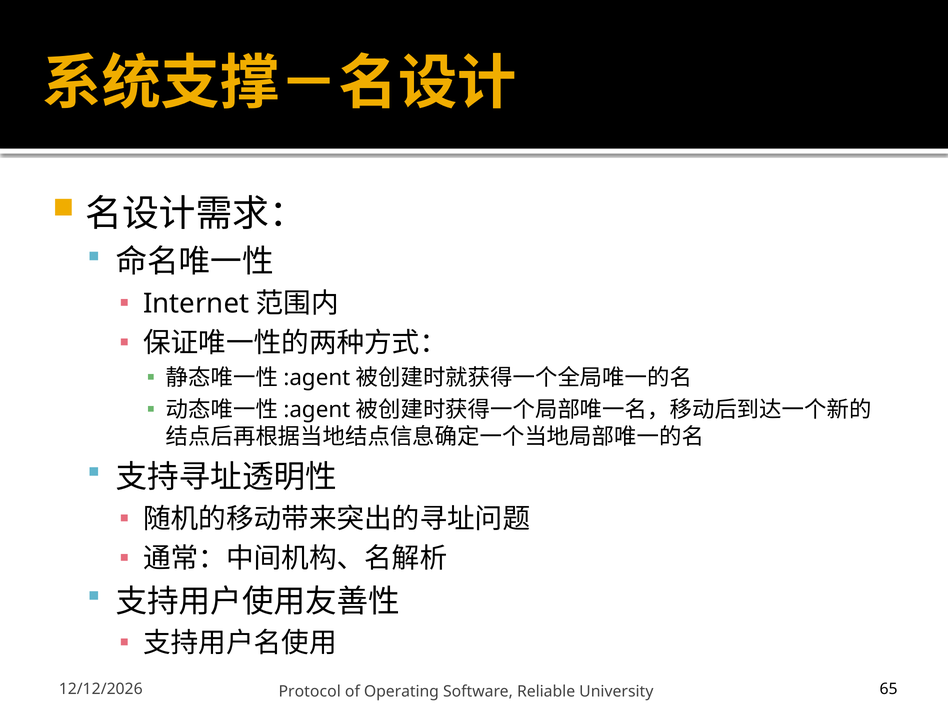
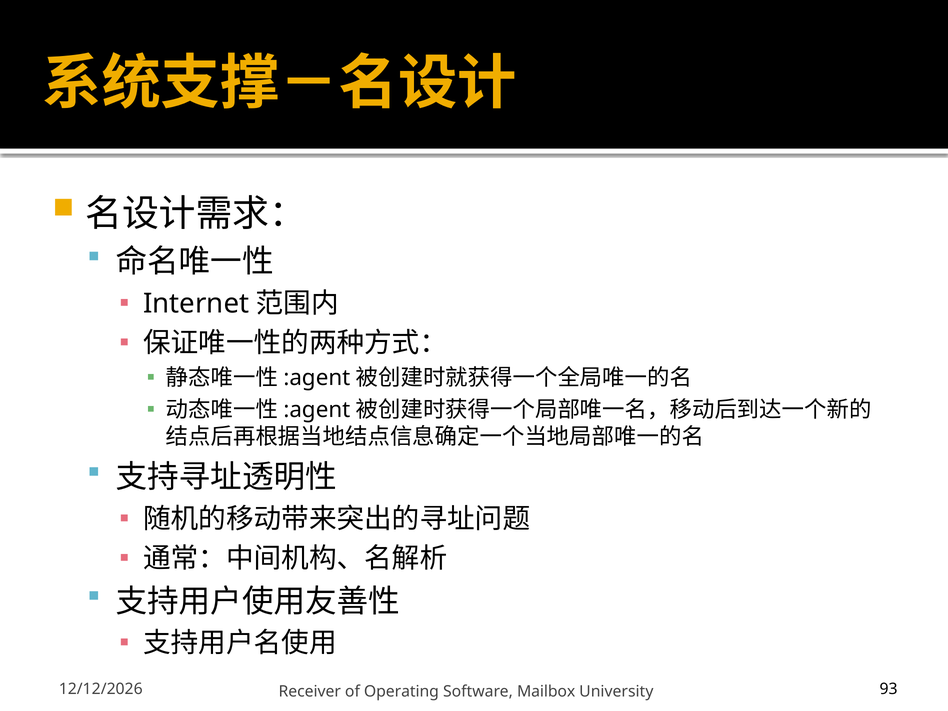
Protocol: Protocol -> Receiver (310, 692)
Reliable: Reliable -> Mailbox (546, 692)
65: 65 -> 93 (889, 689)
